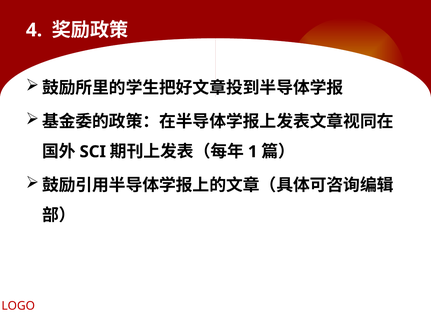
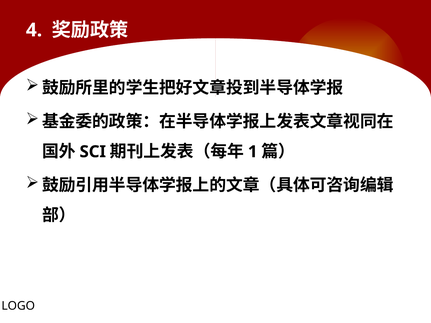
LOGO colour: red -> black (18, 306)
